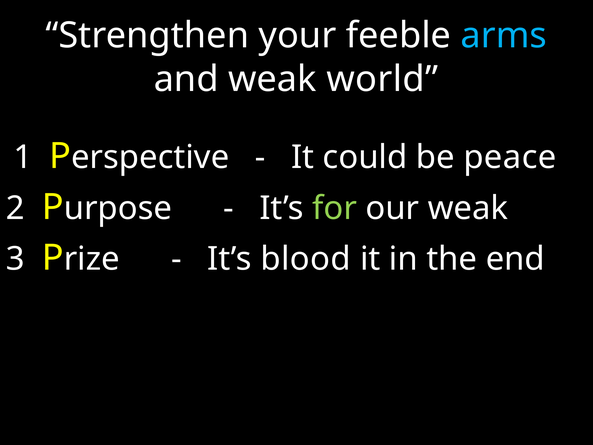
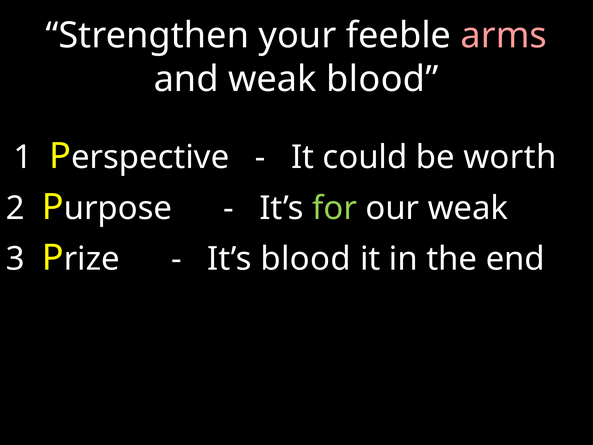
arms colour: light blue -> pink (504, 36)
weak world: world -> blood (382, 79)
peace: peace -> worth (510, 157)
